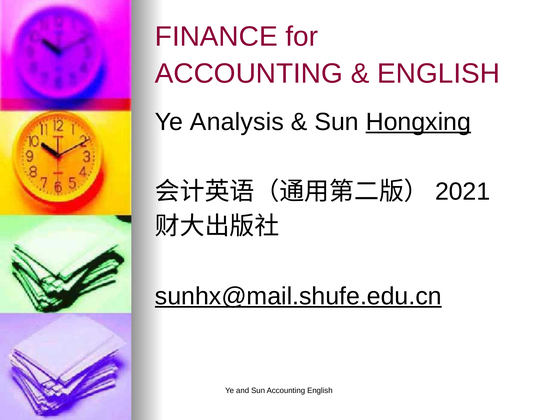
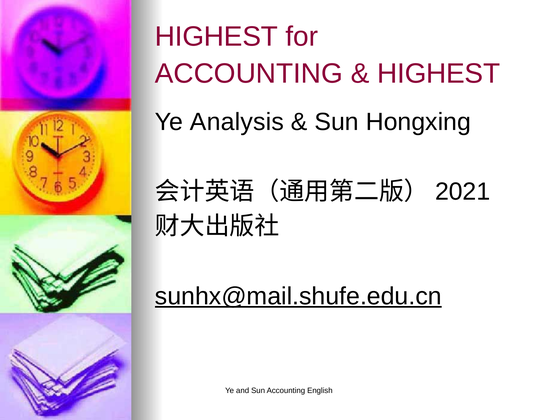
FINANCE: FINANCE -> HIGHEST (216, 36)
ENGLISH: ENGLISH -> HIGHEST (439, 73)
Hongxing underline: present -> none (418, 122)
